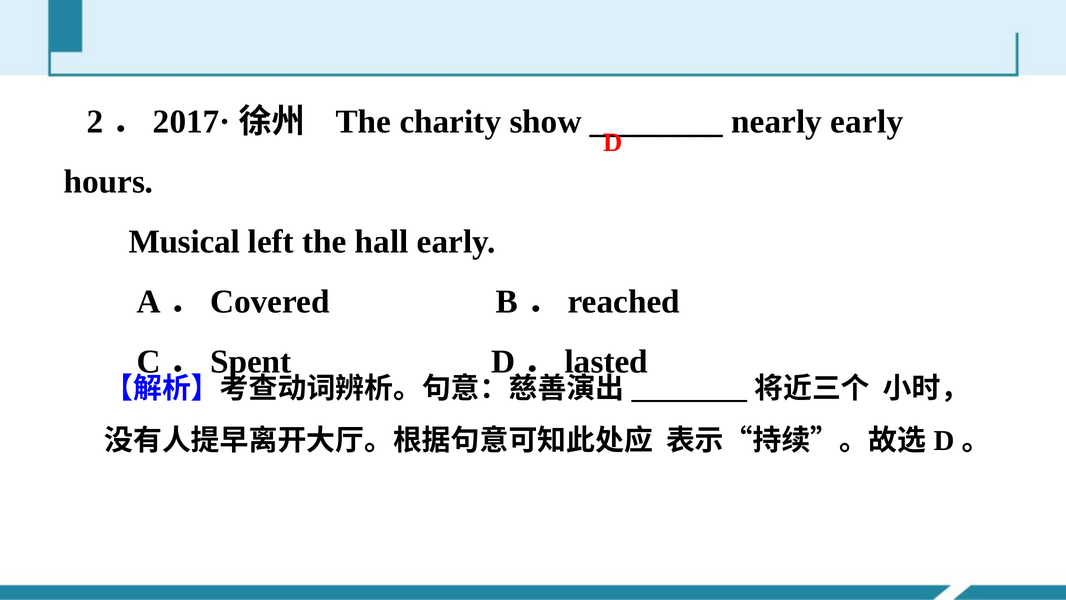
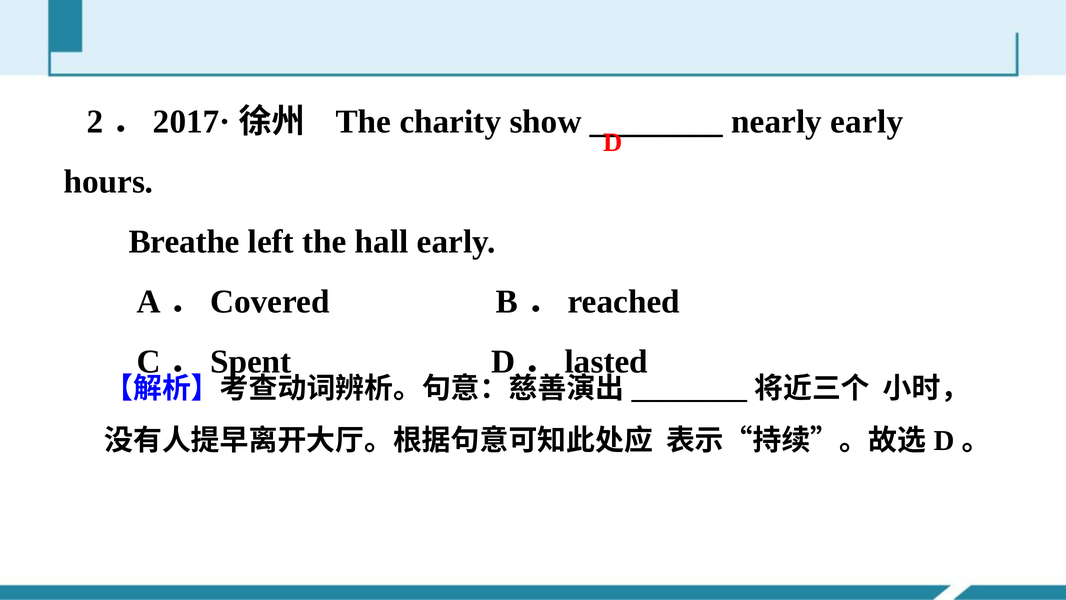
Musical: Musical -> Breathe (184, 241)
